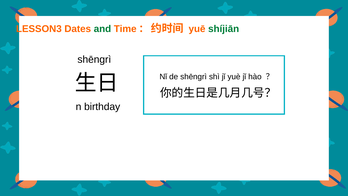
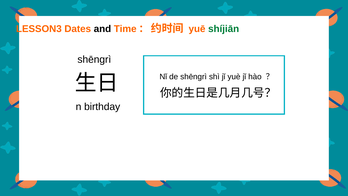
and colour: green -> black (102, 29)
